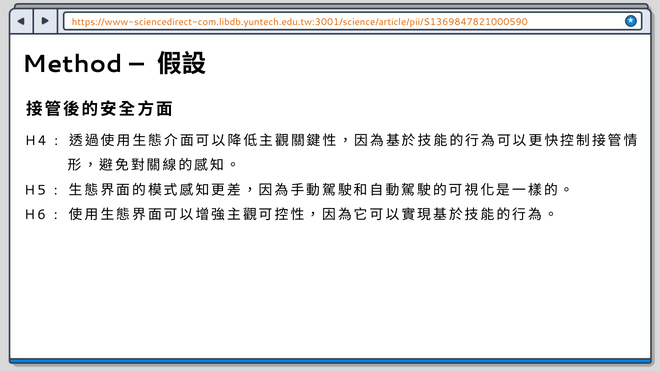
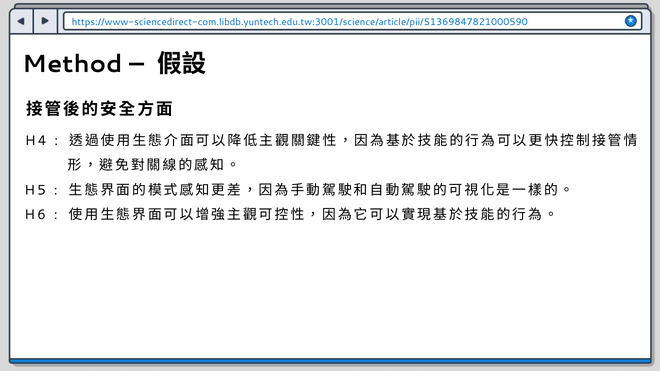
https://www-sciencedirect-com.libdb.yuntech.edu.tw:3001/science/article/pii/S1369847821000590 colour: orange -> blue (300, 22)
